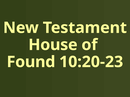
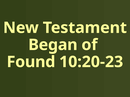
House: House -> Began (53, 45)
